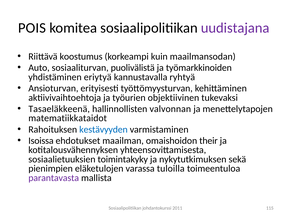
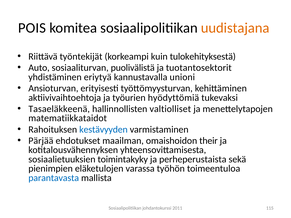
uudistajana colour: purple -> orange (235, 28)
koostumus: koostumus -> työntekijät (81, 57)
maailmansodan: maailmansodan -> tulokehityksestä (203, 57)
työmarkkinoiden: työmarkkinoiden -> tuotantosektorit (199, 68)
ryhtyä: ryhtyä -> unioni (182, 77)
objektiivinen: objektiivinen -> hyödyttömiä (173, 98)
valvonnan: valvonnan -> valtiolliset (170, 109)
Isoissa: Isoissa -> Pärjää (41, 141)
nykytutkimuksen: nykytutkimuksen -> perheperustaista (193, 159)
tuloilla: tuloilla -> työhön (171, 169)
parantavasta colour: purple -> blue (54, 178)
